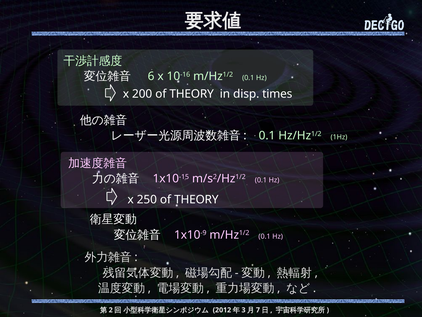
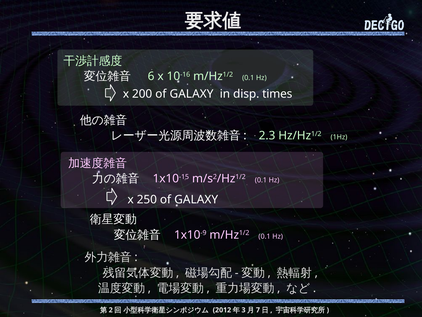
200 of THEORY: THEORY -> GALAXY (192, 94)
0.1: 0.1 -> 2.3 (267, 136)
250 of THEORY: THEORY -> GALAXY (196, 199)
